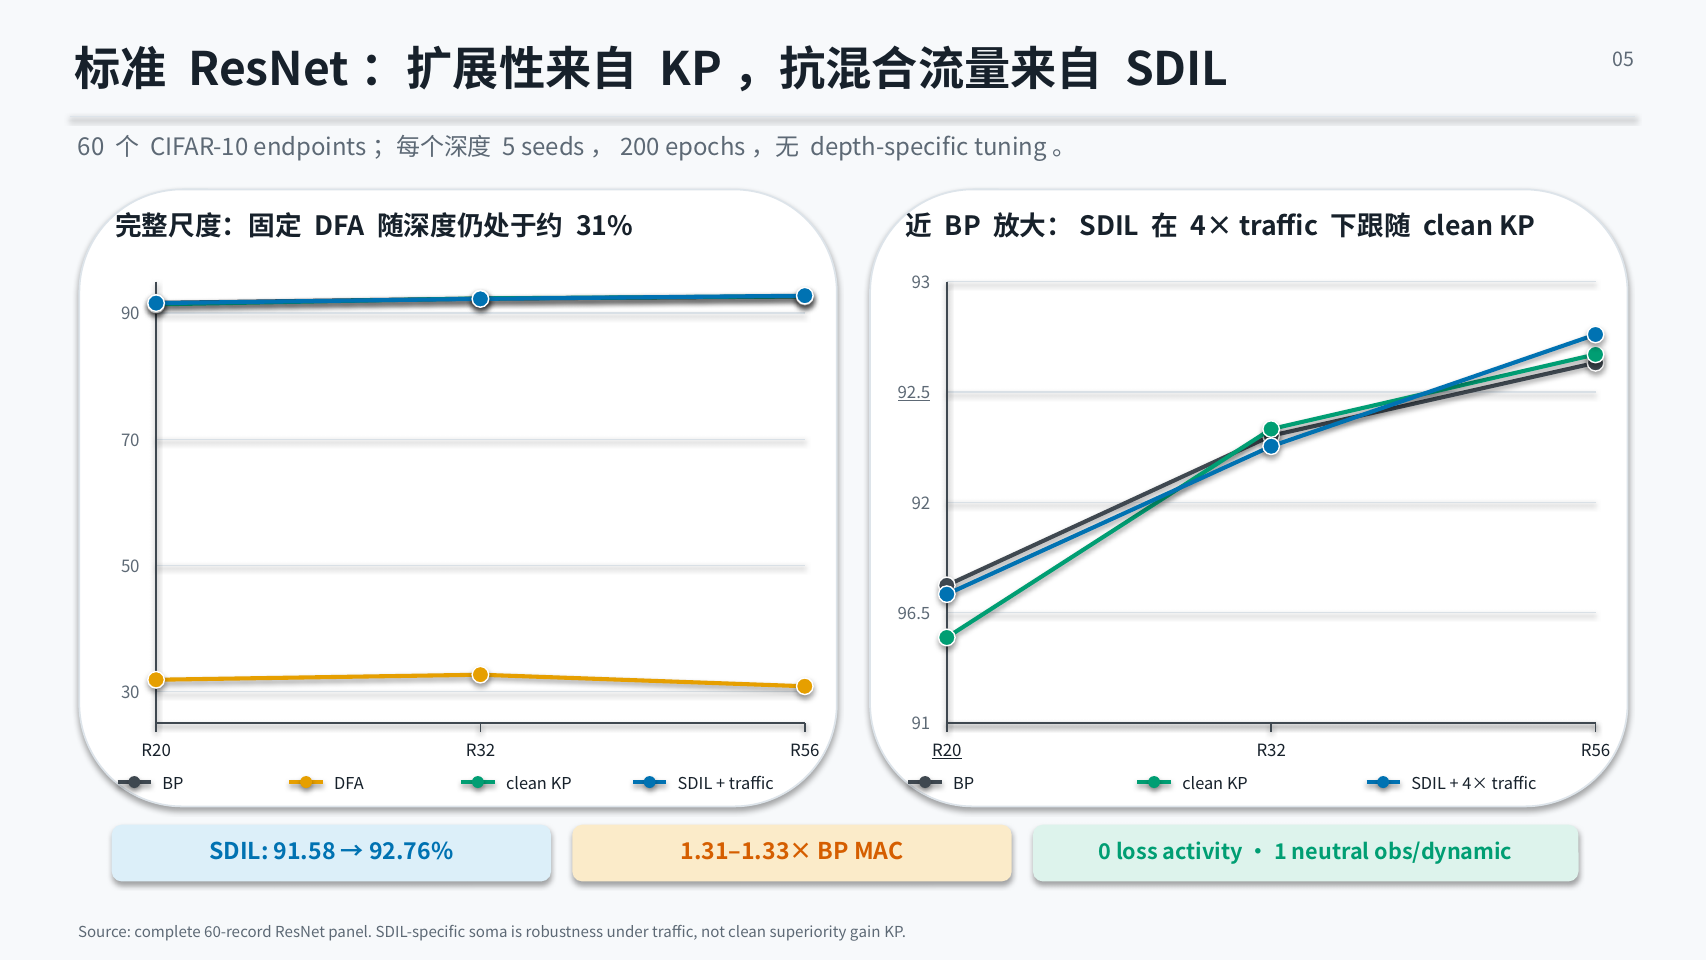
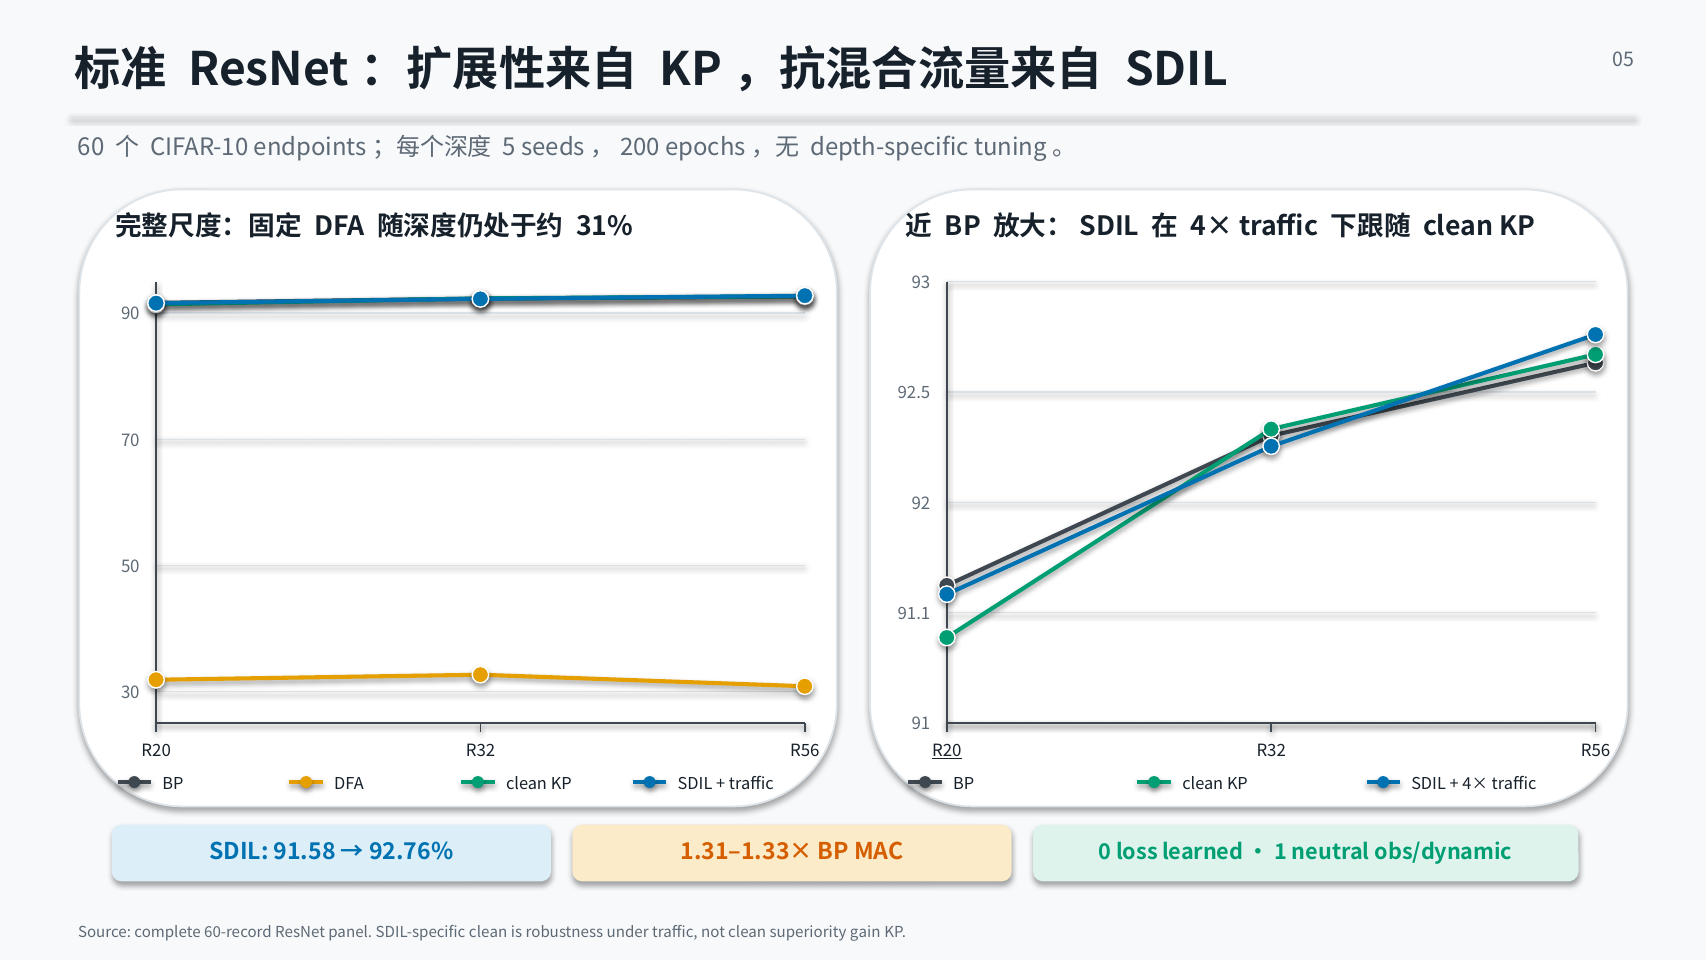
92.5 underline: present -> none (914, 393)
96.5: 96.5 -> 91.1 (914, 614)
activity: activity -> learned (1203, 852)
SDIL-specific soma: soma -> clean (488, 933)
